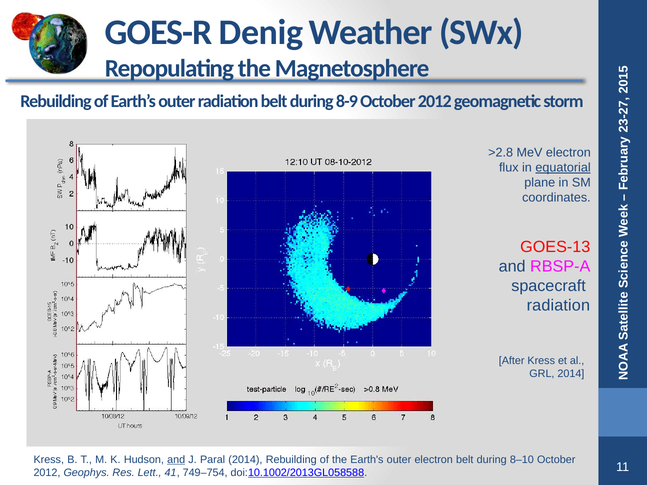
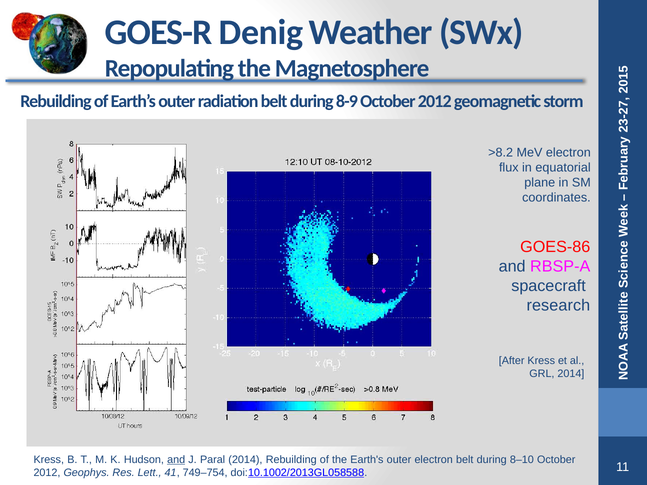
>2.8: >2.8 -> >8.2 (501, 153)
equatorial underline: present -> none (563, 168)
GOES-13: GOES-13 -> GOES-86 (555, 247)
radiation: radiation -> research (558, 305)
